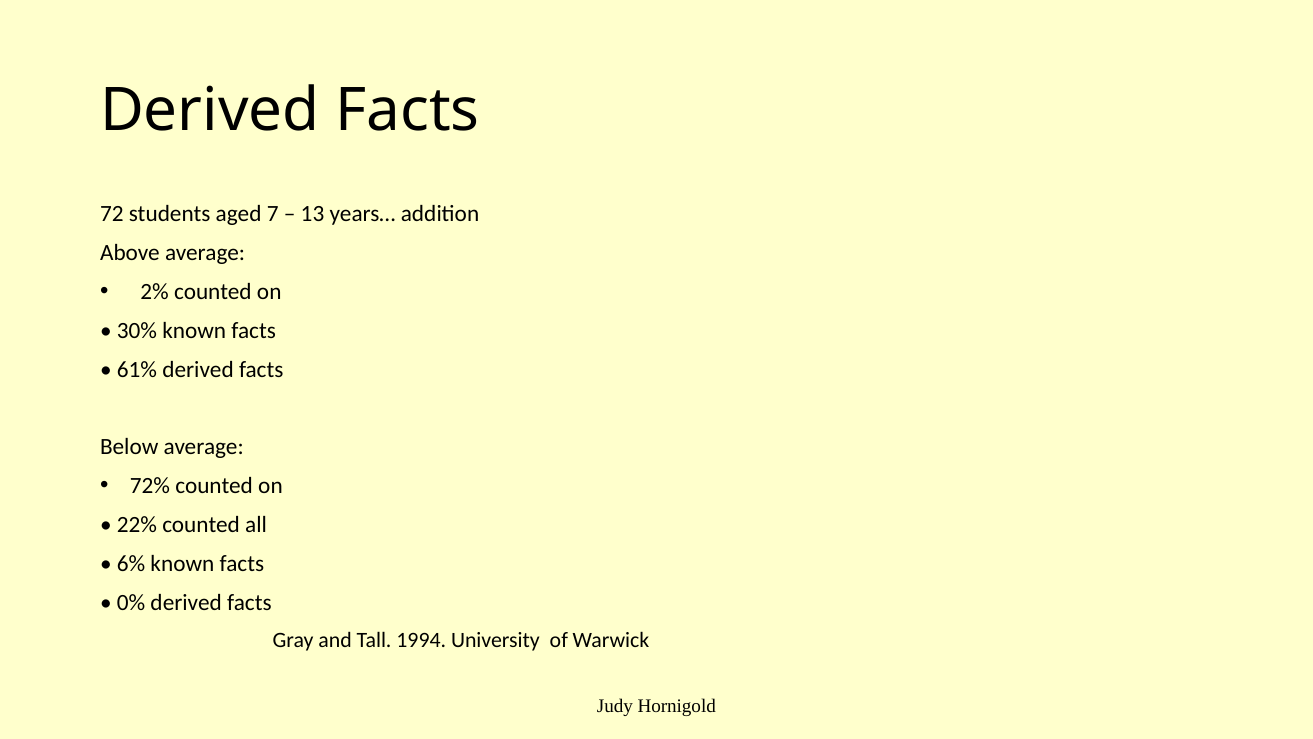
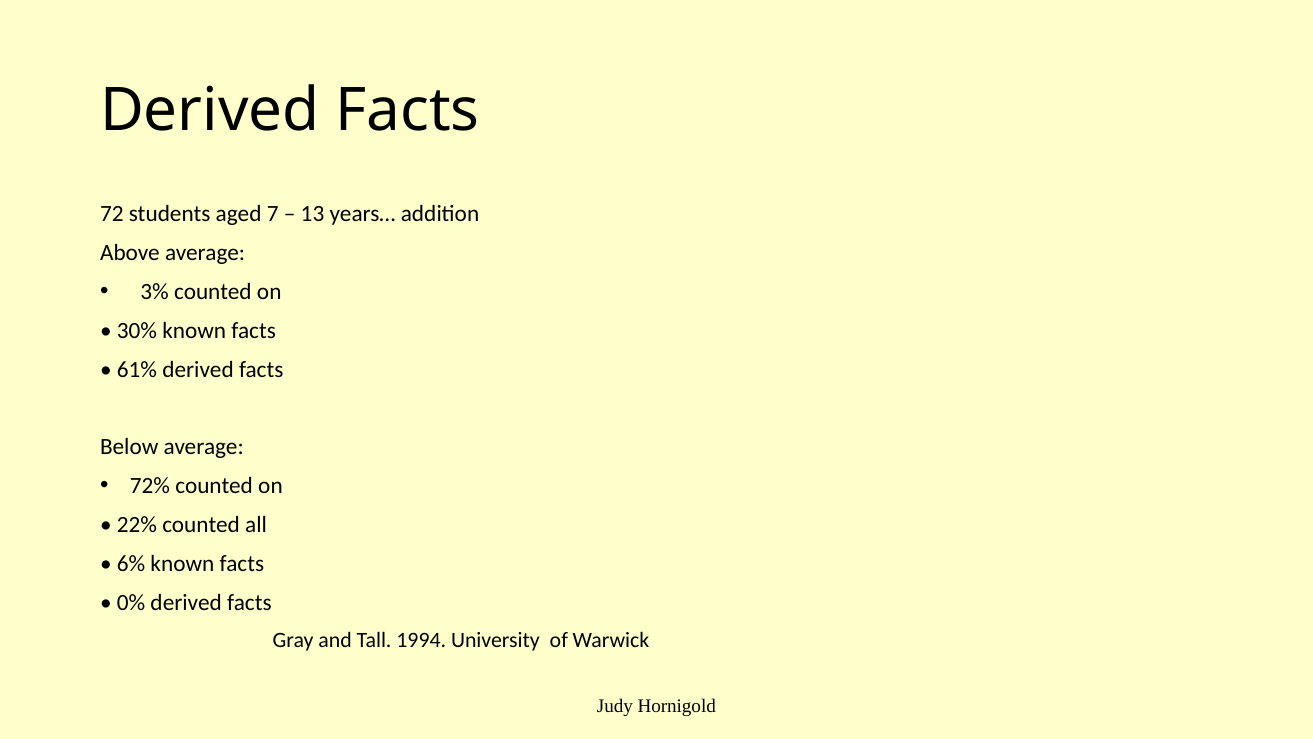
2%: 2% -> 3% (155, 292)
